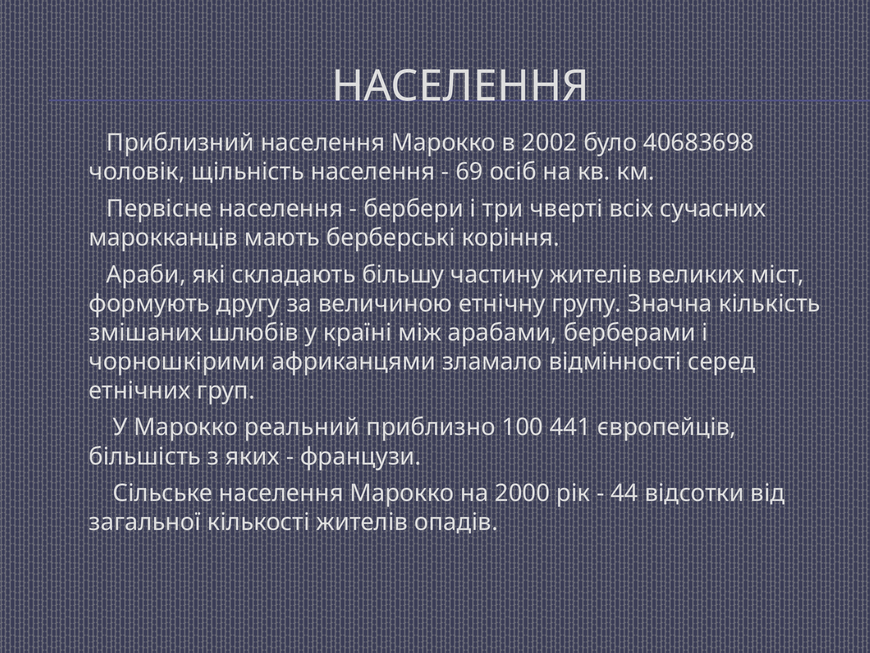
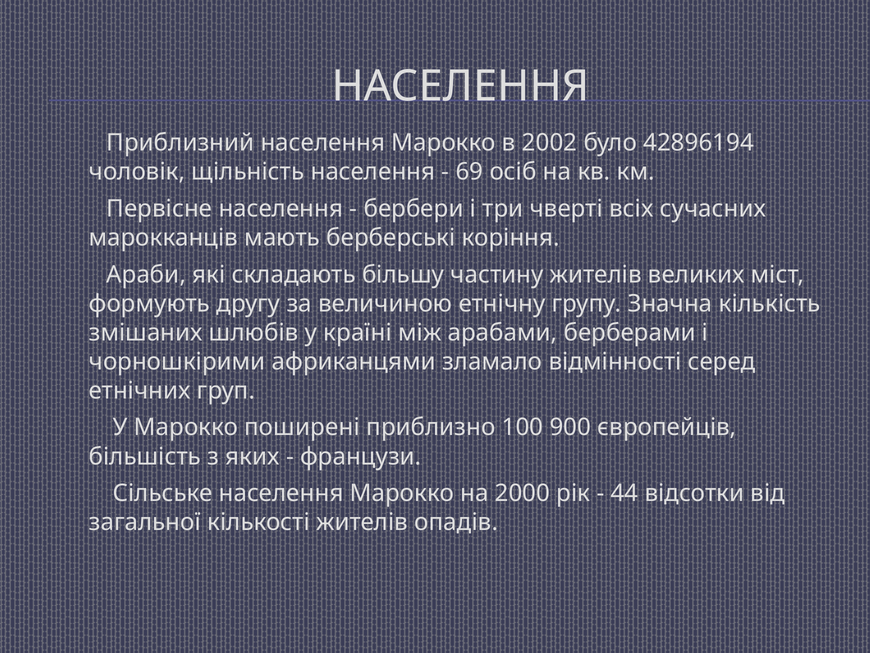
40683698: 40683698 -> 42896194 (699, 143)
реальний: реальний -> поширені (302, 427)
441: 441 -> 900 (570, 427)
